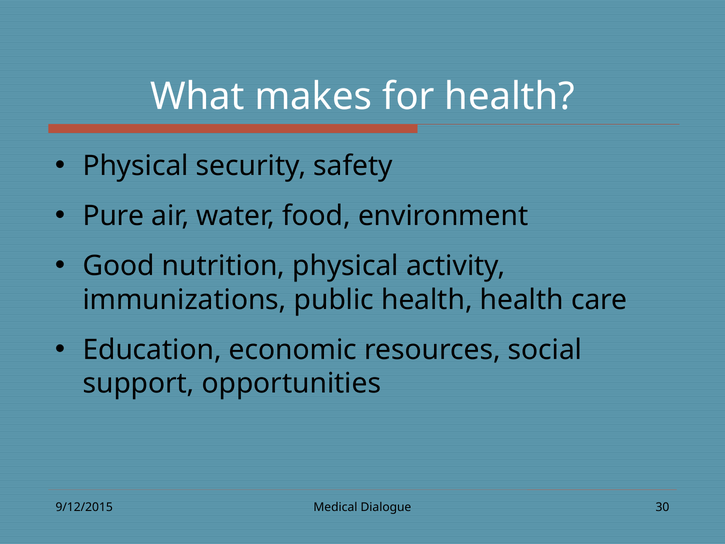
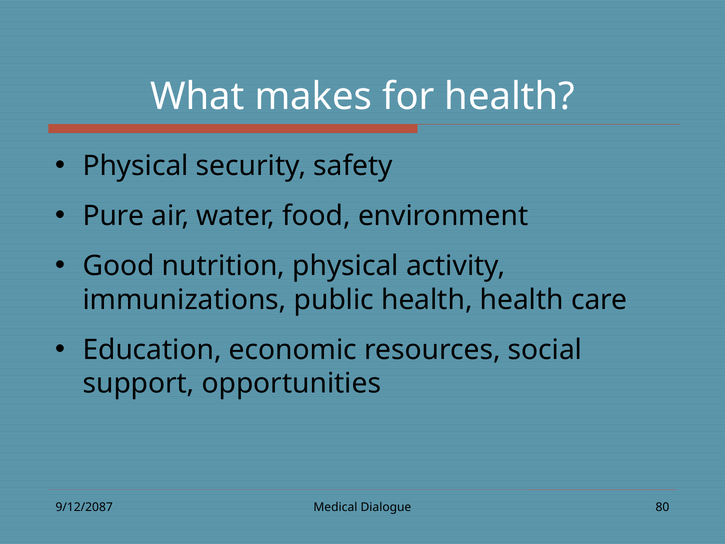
9/12/2015: 9/12/2015 -> 9/12/2087 (84, 507)
30: 30 -> 80 (663, 507)
